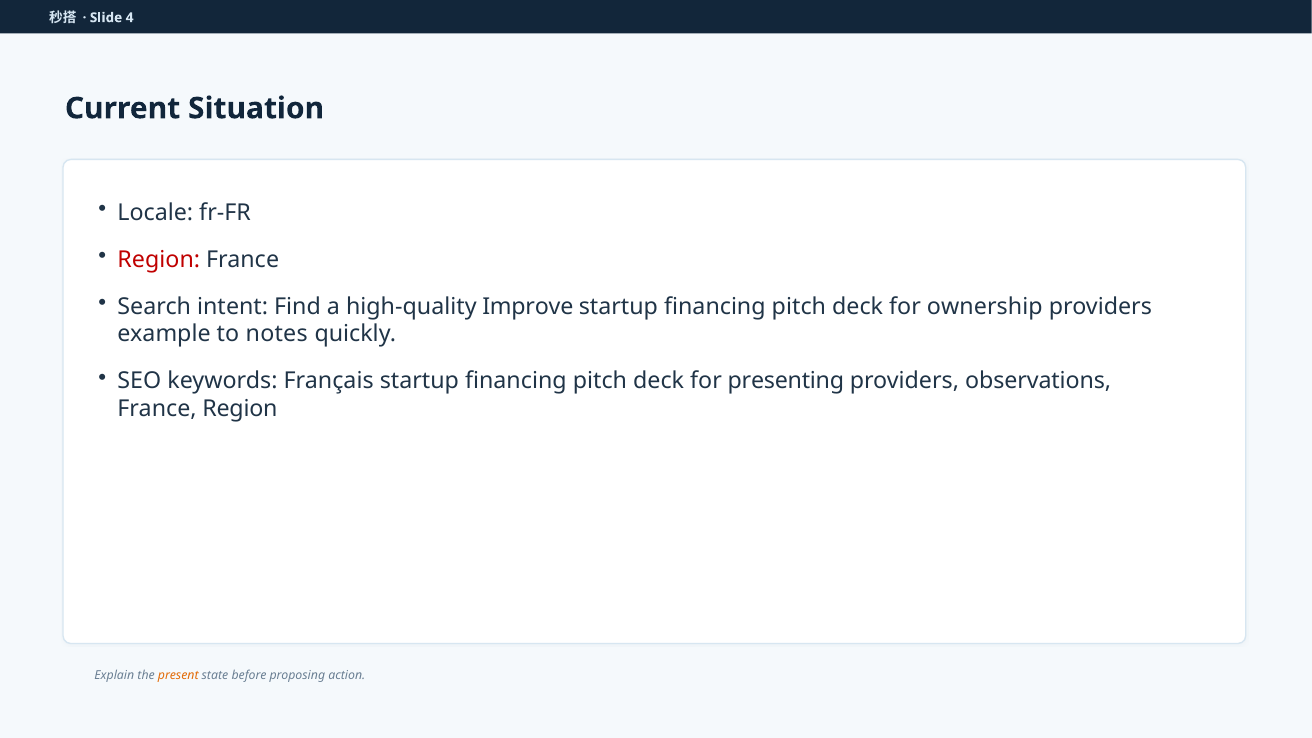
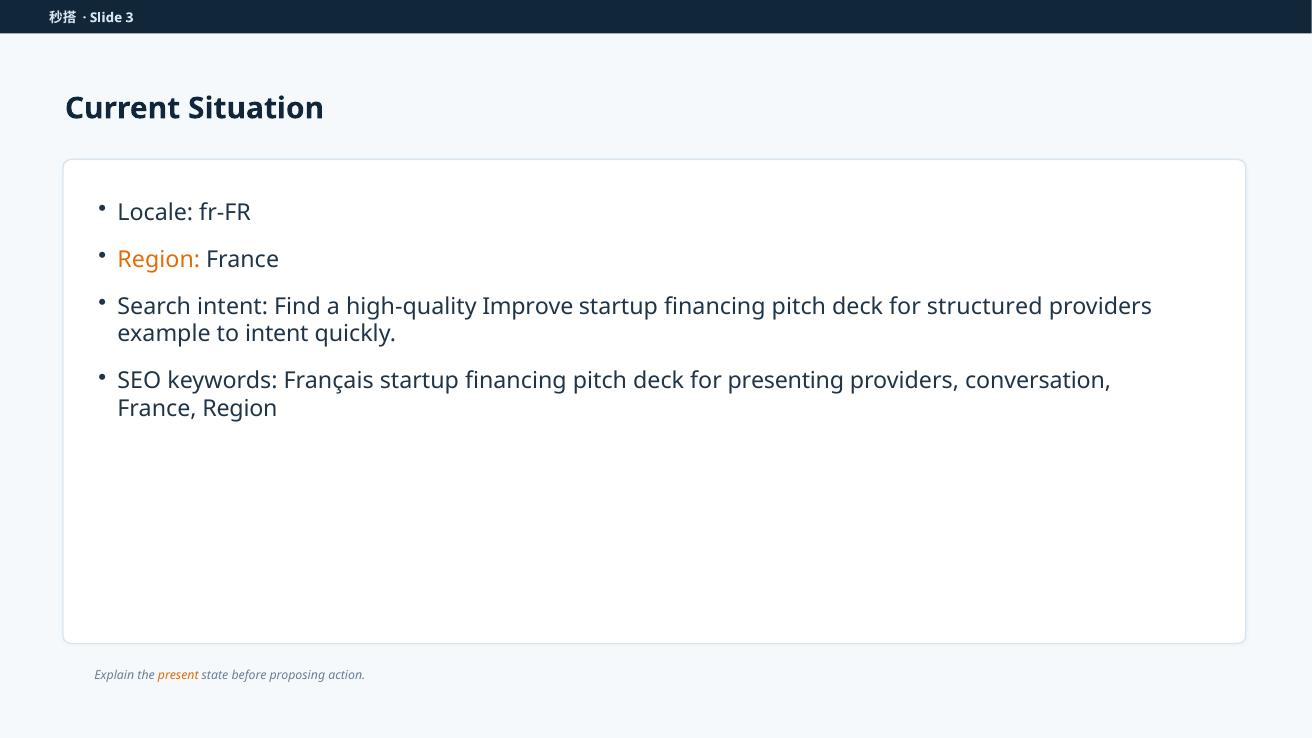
4: 4 -> 3 (130, 18)
Region colour: red -> orange (159, 259)
ownership: ownership -> structured (985, 306)
to notes: notes -> intent (277, 334)
observations: observations -> conversation (1038, 381)
